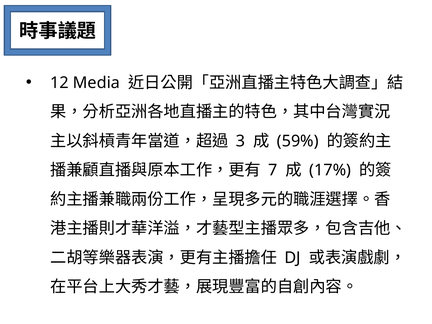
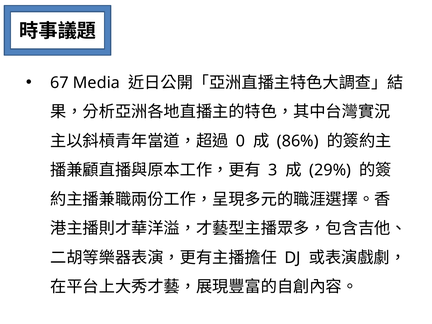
12: 12 -> 67 (59, 83)
3: 3 -> 0 (241, 141)
59%: 59% -> 86% (298, 141)
7: 7 -> 3 (273, 170)
17%: 17% -> 29% (330, 170)
